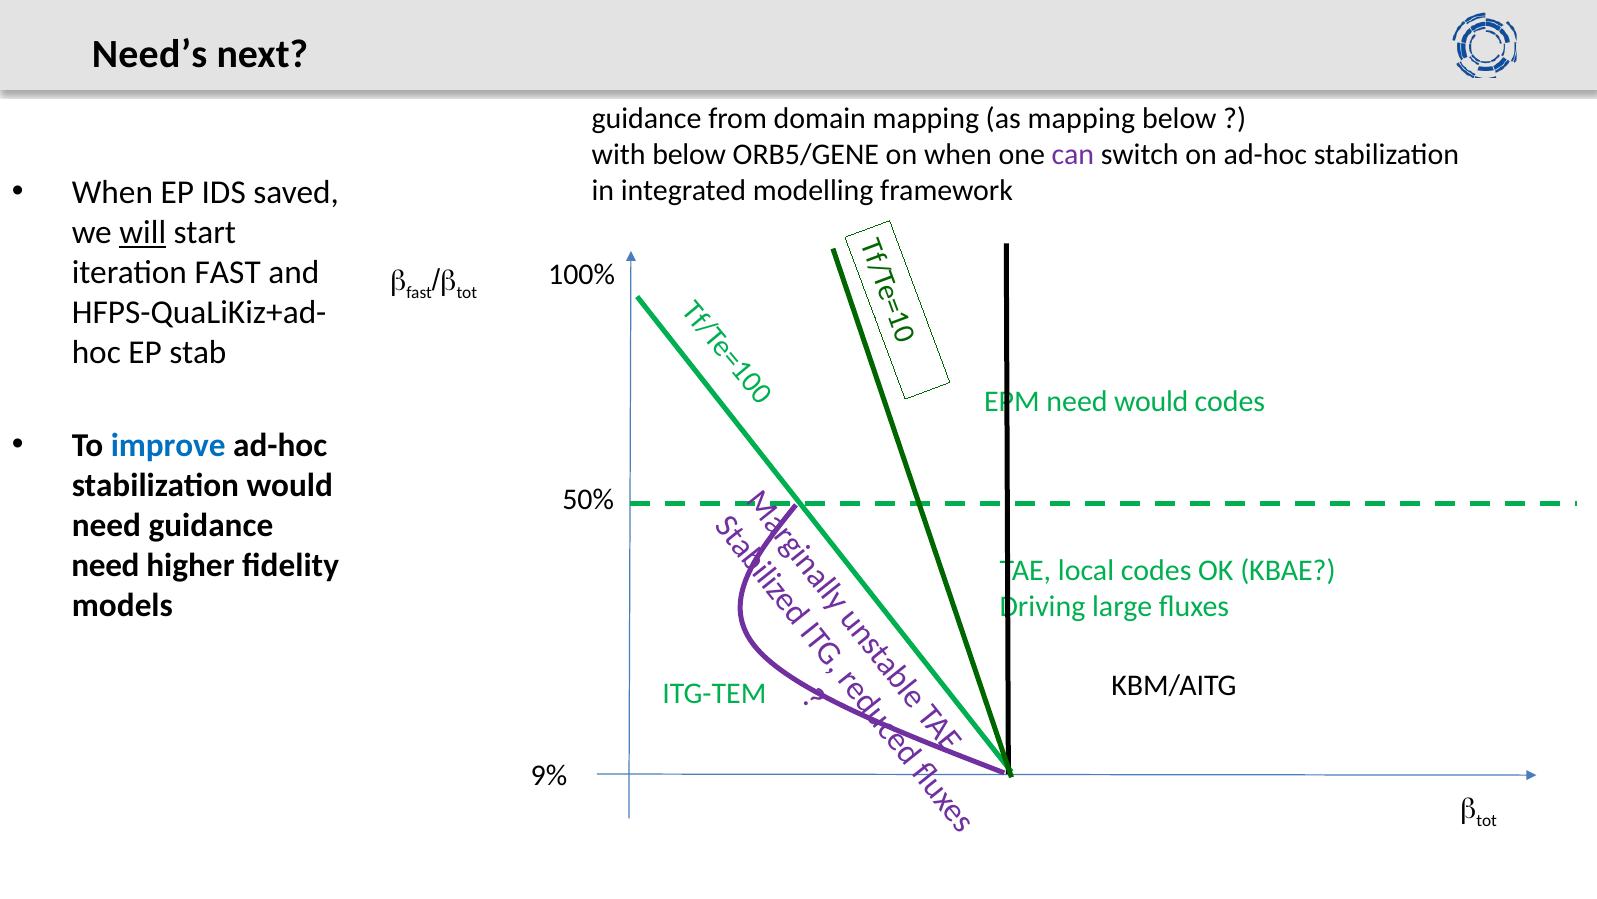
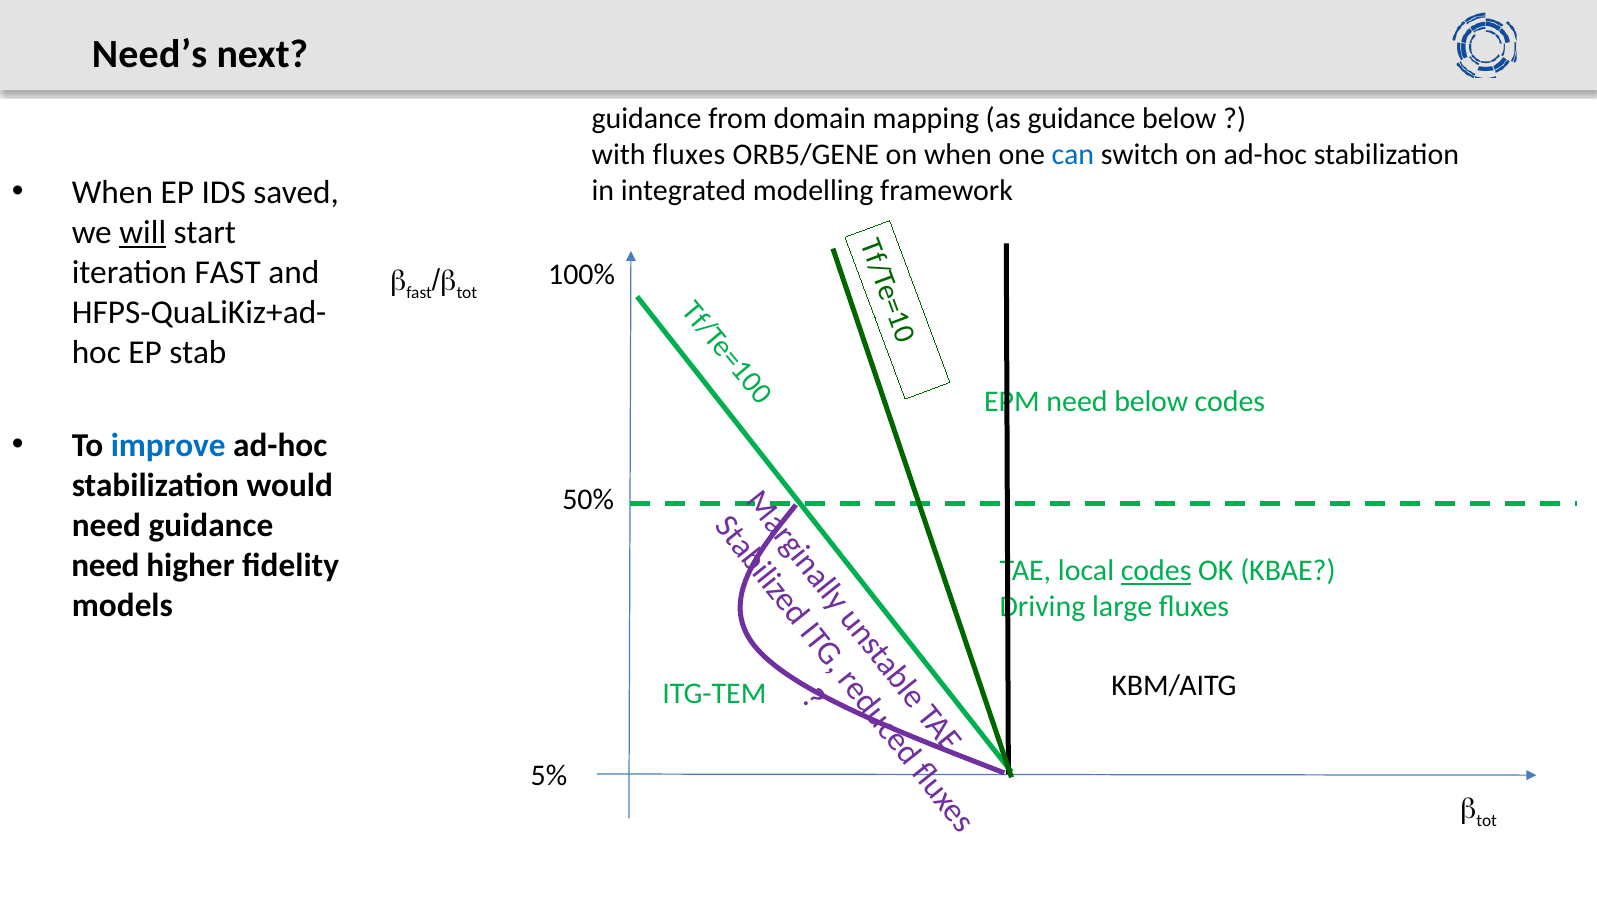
as mapping: mapping -> guidance (1082, 119)
with below: below -> fluxes (689, 155)
can colour: purple -> blue (1073, 155)
need would: would -> below (1151, 401)
codes underline: none -> present (1156, 570)
9%: 9% -> 5% (549, 775)
